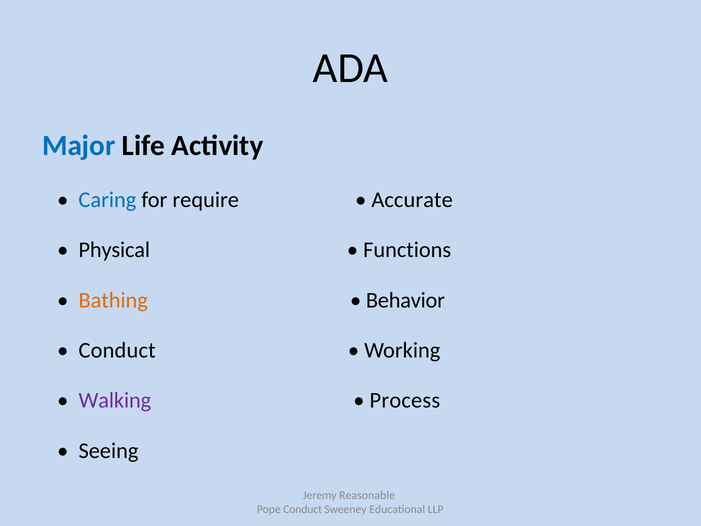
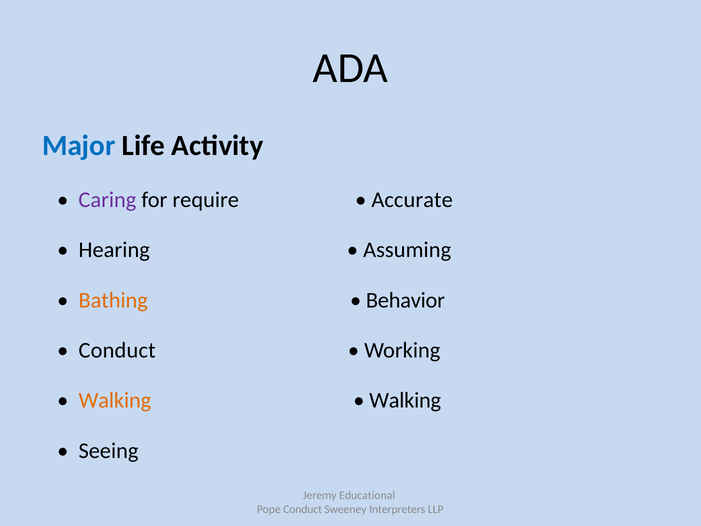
Caring colour: blue -> purple (107, 200)
Physical: Physical -> Hearing (114, 250)
Functions: Functions -> Assuming (407, 250)
Walking colour: purple -> orange (115, 400)
Process: Process -> Walking (405, 400)
Reasonable: Reasonable -> Educational (367, 495)
Educational: Educational -> Interpreters (397, 509)
